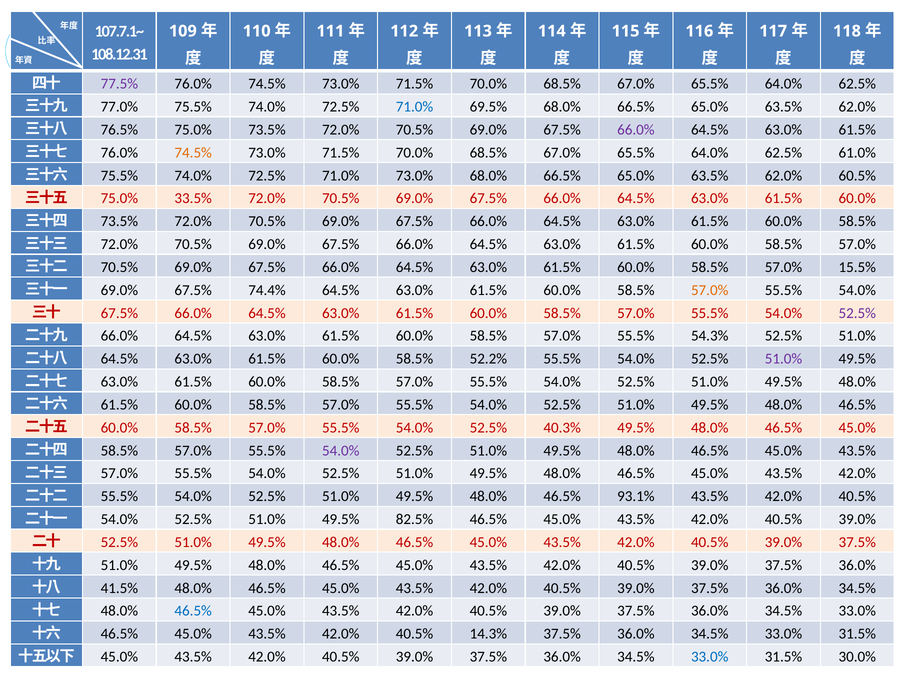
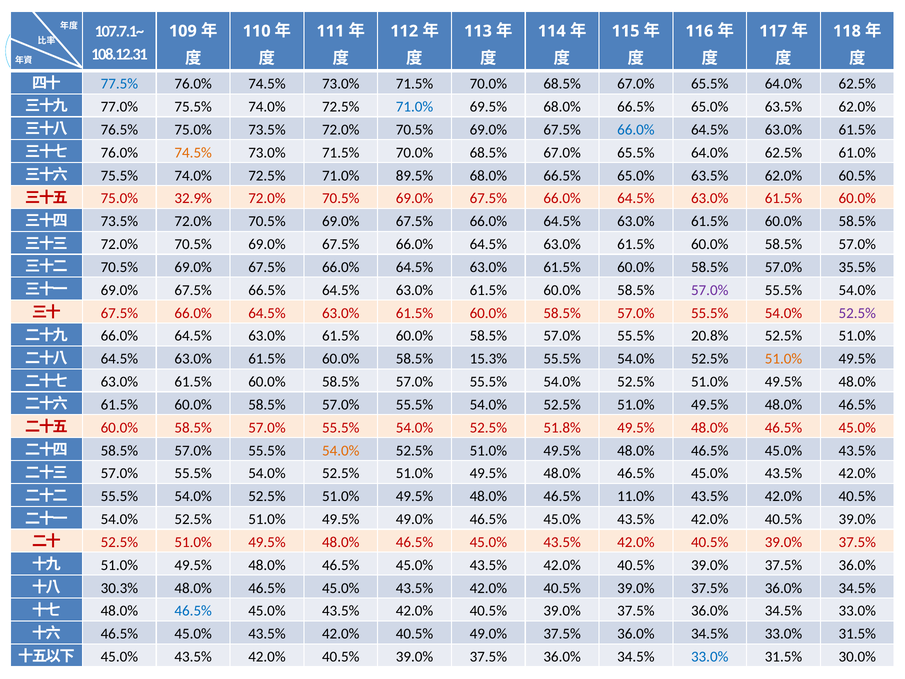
77.5% colour: purple -> blue (119, 84)
66.0% colour: purple -> blue (636, 130)
71.0% 73.0%: 73.0% -> 89.5% (415, 175)
33.5%: 33.5% -> 32.9% (193, 198)
15.5%: 15.5% -> 35.5% (857, 267)
67.5% 74.4%: 74.4% -> 66.5% (267, 290)
57.0% colour: orange -> purple (710, 290)
54.3%: 54.3% -> 20.8% (710, 336)
52.2%: 52.2% -> 15.3% (488, 359)
51.0% colour: purple -> orange (783, 359)
40.3%: 40.3% -> 51.8% (562, 428)
54.0% colour: purple -> orange (341, 450)
93.1%: 93.1% -> 11.0% (636, 496)
49.5% 82.5%: 82.5% -> 49.0% (415, 519)
41.5%: 41.5% -> 30.3% (119, 588)
40.5% 14.3%: 14.3% -> 49.0% (488, 634)
